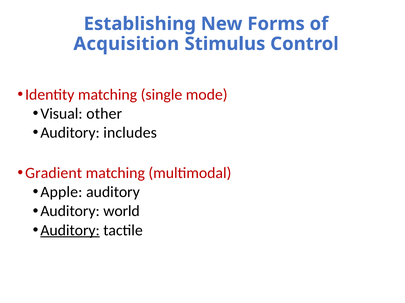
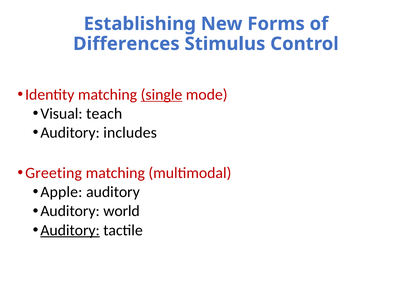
Acquisition: Acquisition -> Differences (126, 44)
single underline: none -> present (162, 95)
other: other -> teach (104, 114)
Gradient: Gradient -> Greeting (54, 173)
